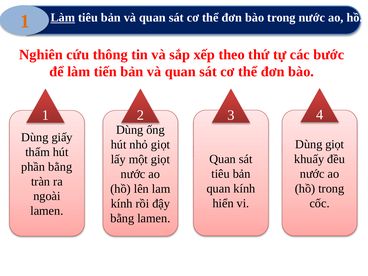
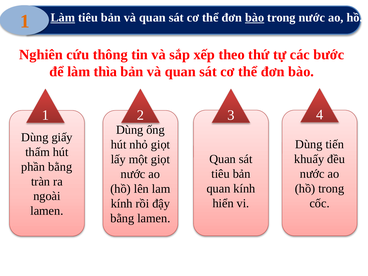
bào underline: none -> present (255, 18)
tiến: tiến -> thìa (105, 72)
Dùng giọt: giọt -> tiến (335, 144)
